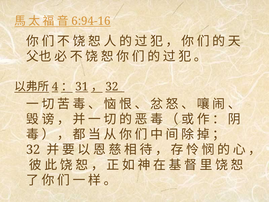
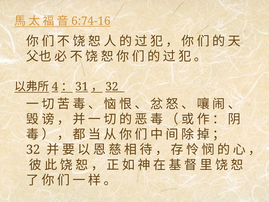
6:94-16: 6:94-16 -> 6:74-16 (91, 21)
